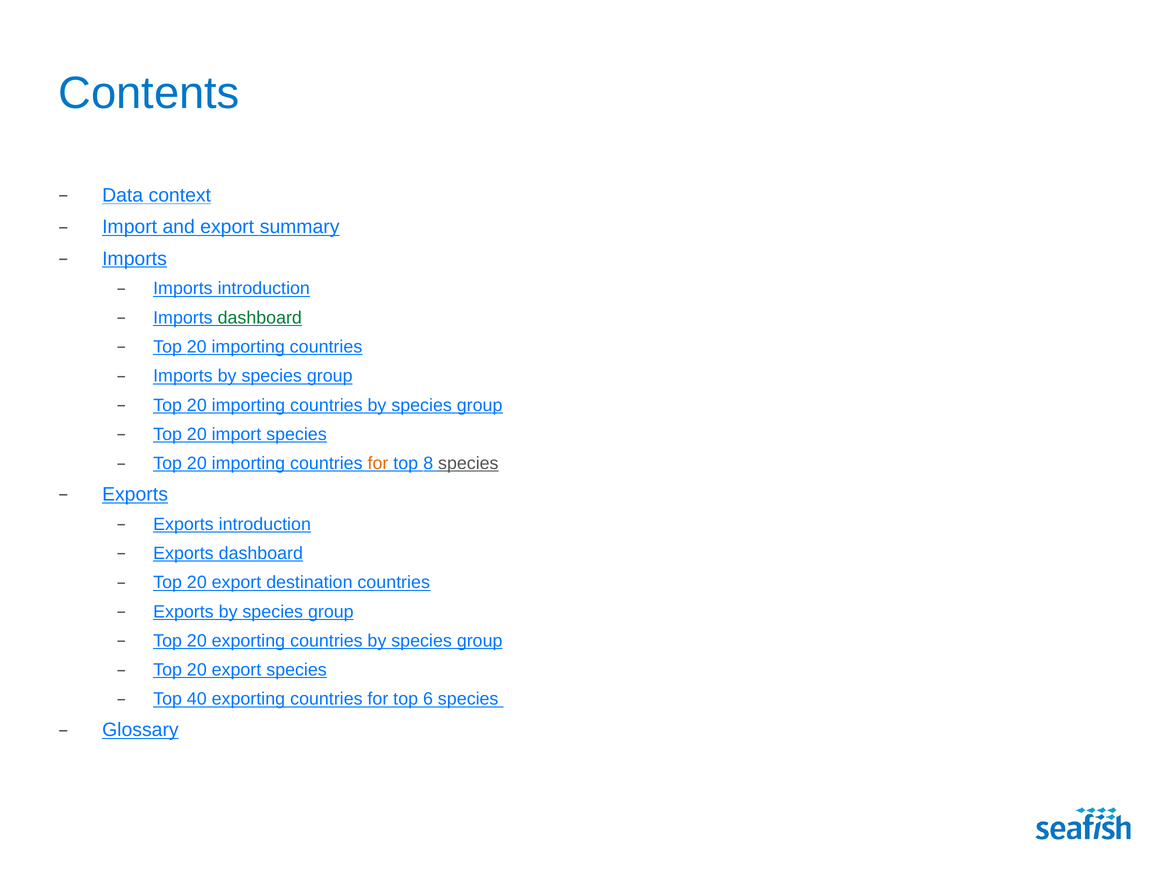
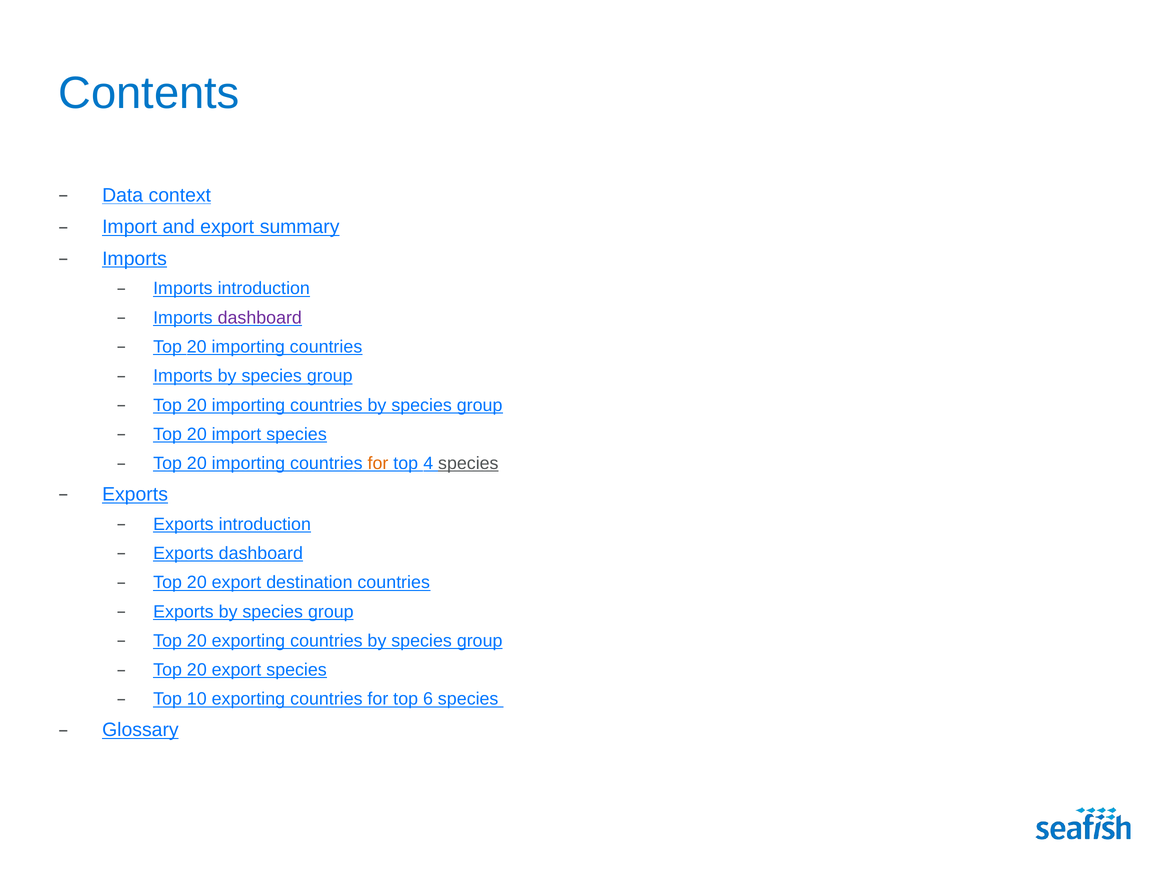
dashboard colour: green -> purple (260, 318)
8: 8 -> 4 (428, 464)
40: 40 -> 10 (197, 699)
